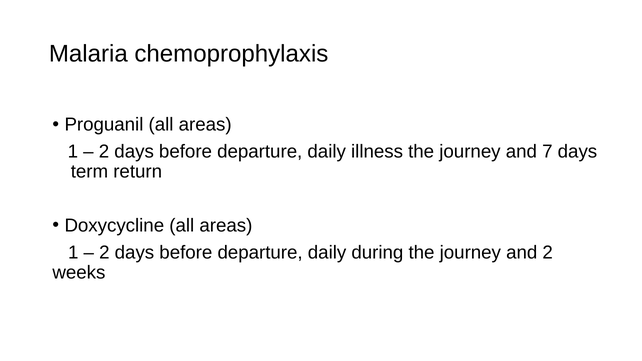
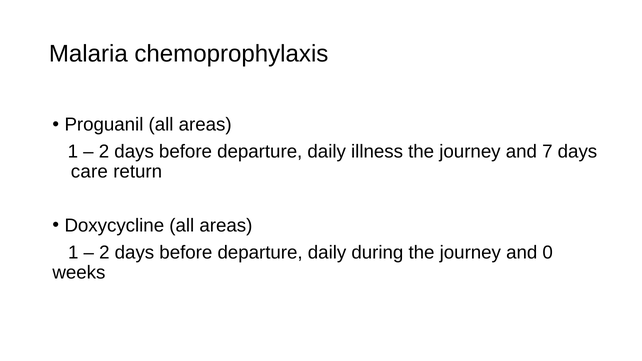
term: term -> care (89, 172)
and 2: 2 -> 0 (548, 252)
